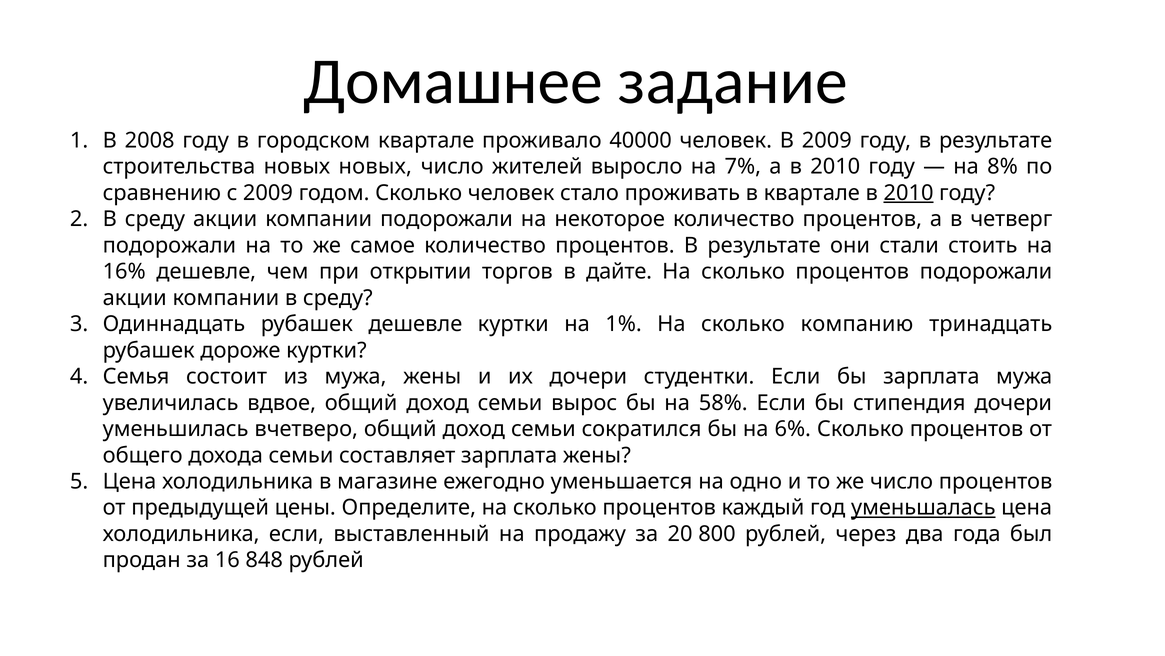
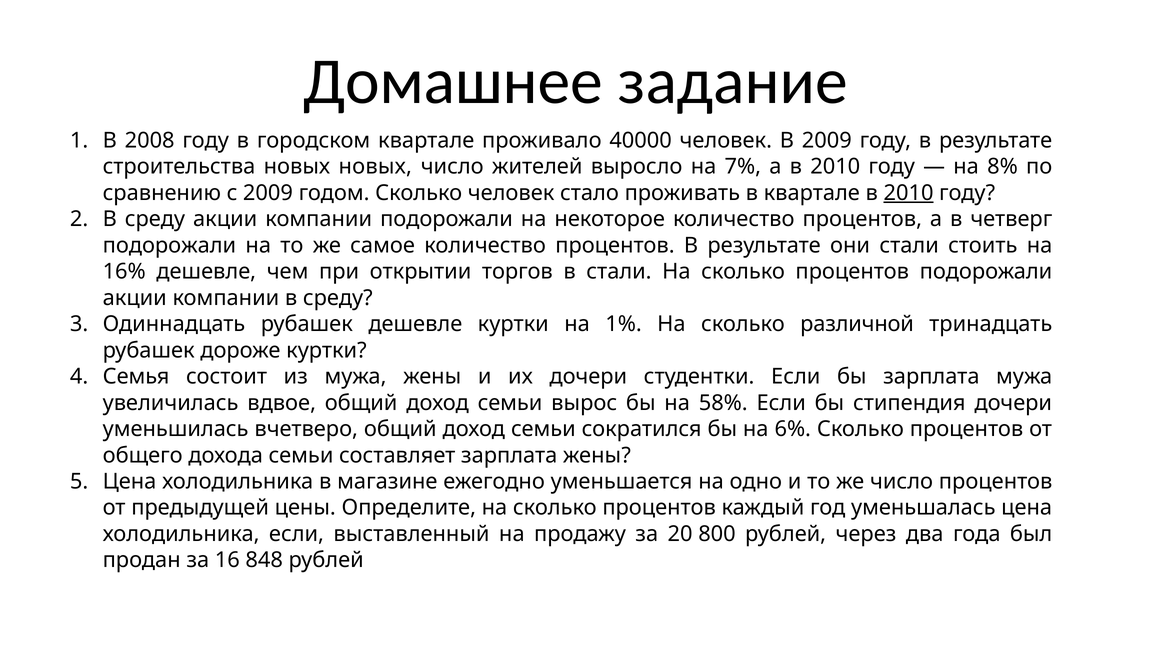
в дайте: дайте -> стали (619, 271)
компанию: компанию -> различной (857, 324)
уменьшалась underline: present -> none (923, 507)
